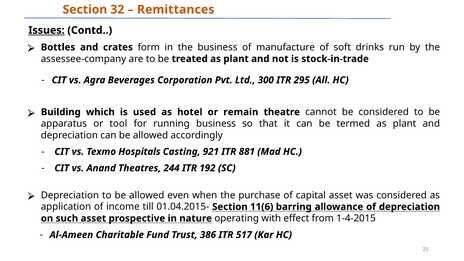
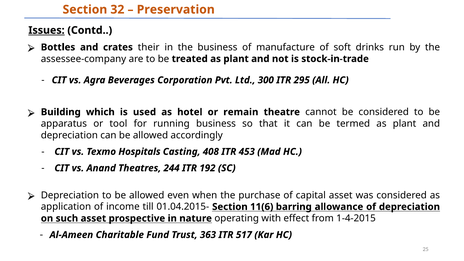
Remittances: Remittances -> Preservation (176, 10)
form: form -> their (149, 47)
921: 921 -> 408 (211, 152)
881: 881 -> 453 (247, 152)
386: 386 -> 363 (208, 235)
